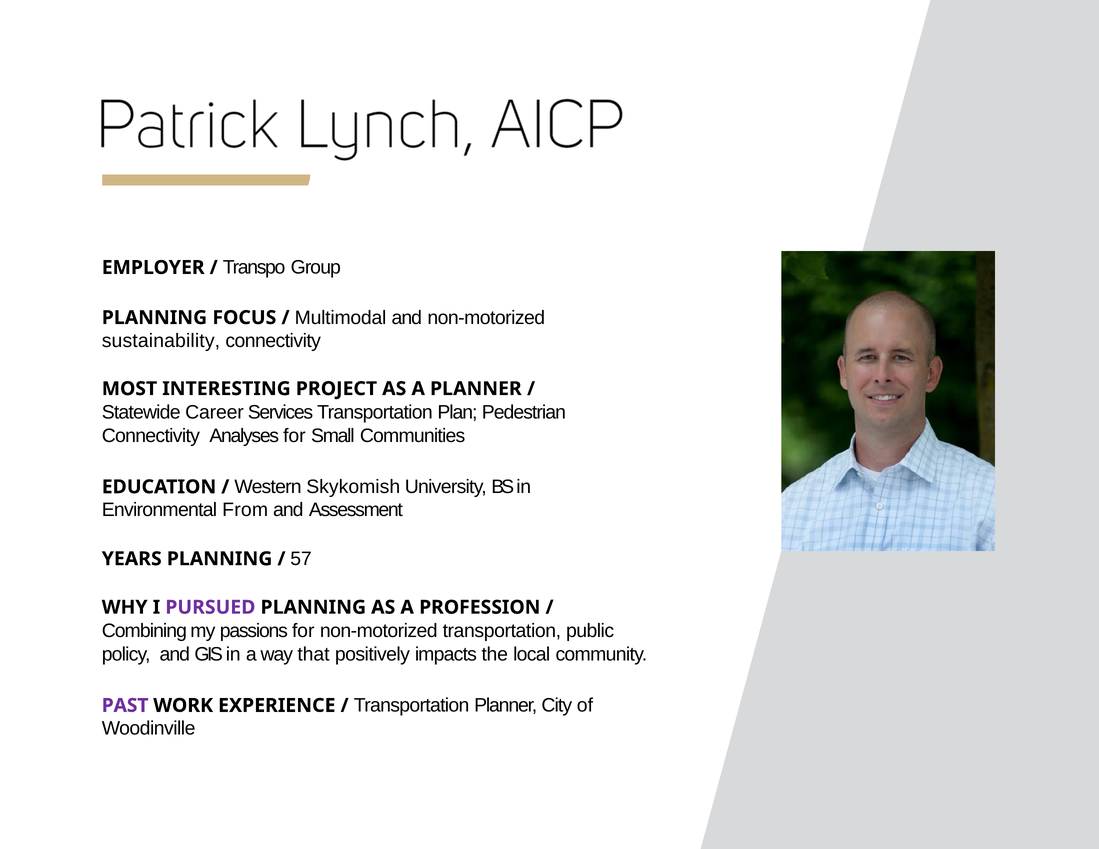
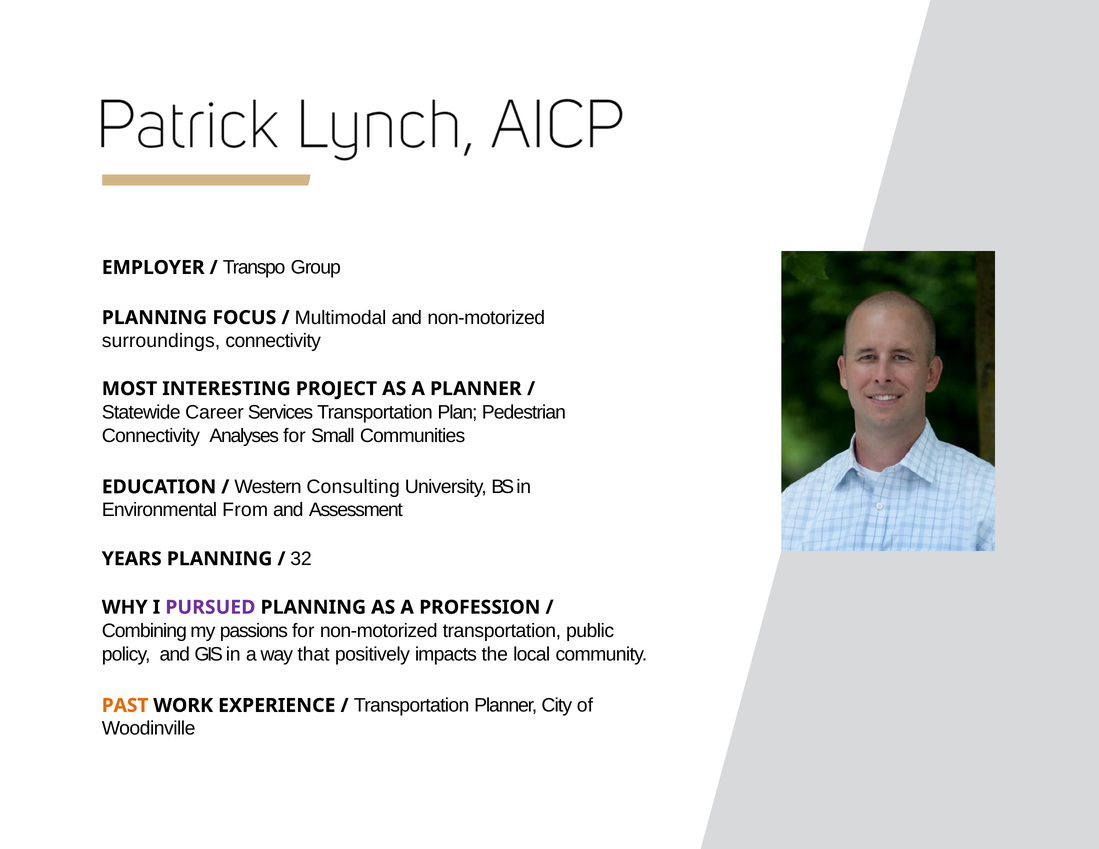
sustainability: sustainability -> surroundings (161, 341)
Skykomish: Skykomish -> Consulting (353, 487)
57: 57 -> 32 (301, 559)
PAST colour: purple -> orange (125, 706)
